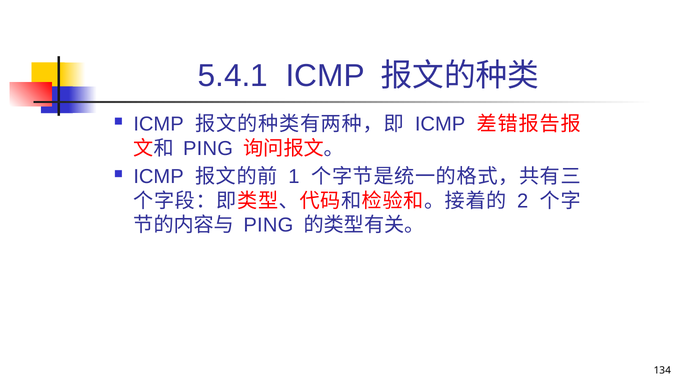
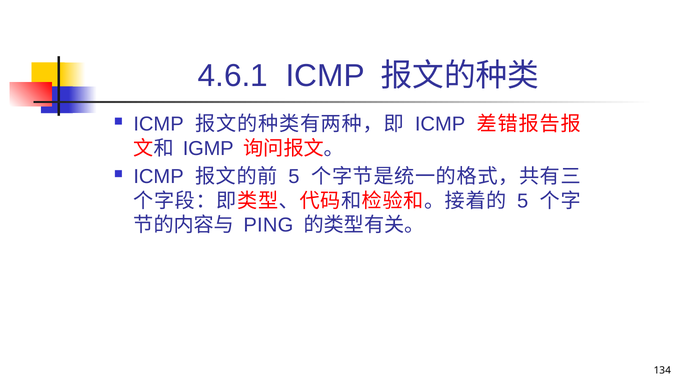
5.4.1: 5.4.1 -> 4.6.1 (233, 76)
PING: PING -> IGMP (208, 148)
1: 1 -> 5 (294, 177)
2: 2 -> 5 (523, 201)
